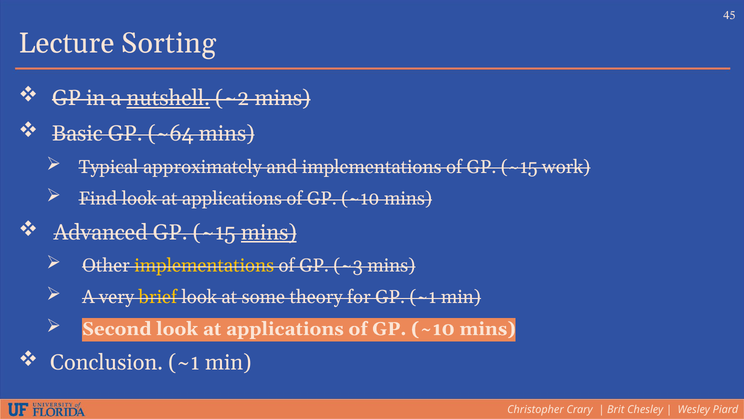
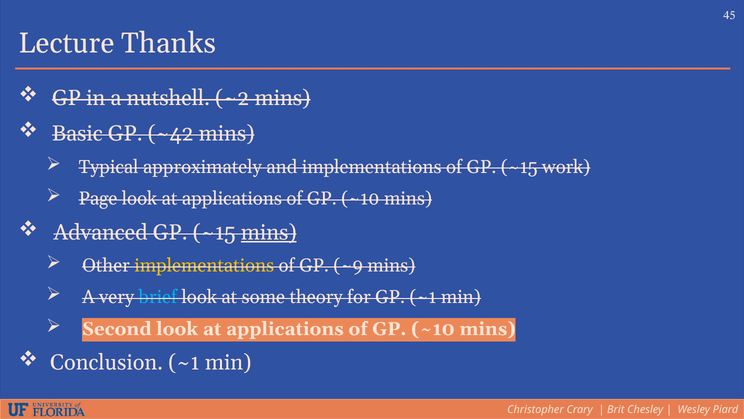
Sorting: Sorting -> Thanks (169, 43)
nutshell underline: present -> none (168, 98)
~64: ~64 -> ~42 (171, 134)
Find: Find -> Page (98, 198)
~3: ~3 -> ~9 (348, 265)
brief colour: yellow -> light blue (158, 297)
